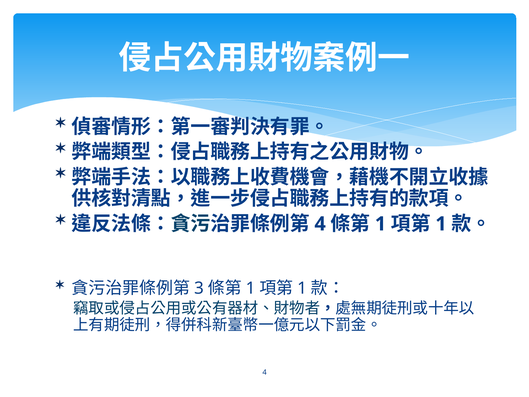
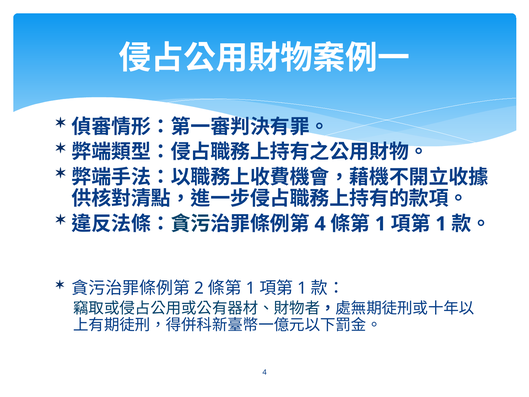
3: 3 -> 2 (199, 288)
